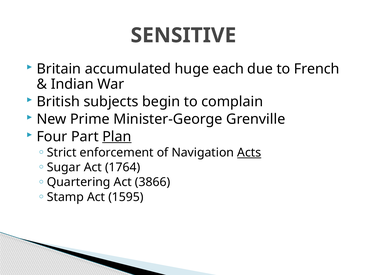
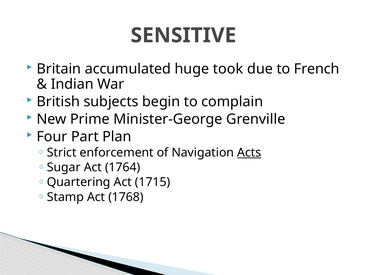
each: each -> took (228, 69)
Plan underline: present -> none (117, 137)
3866: 3866 -> 1715 (153, 182)
1595: 1595 -> 1768 (126, 197)
